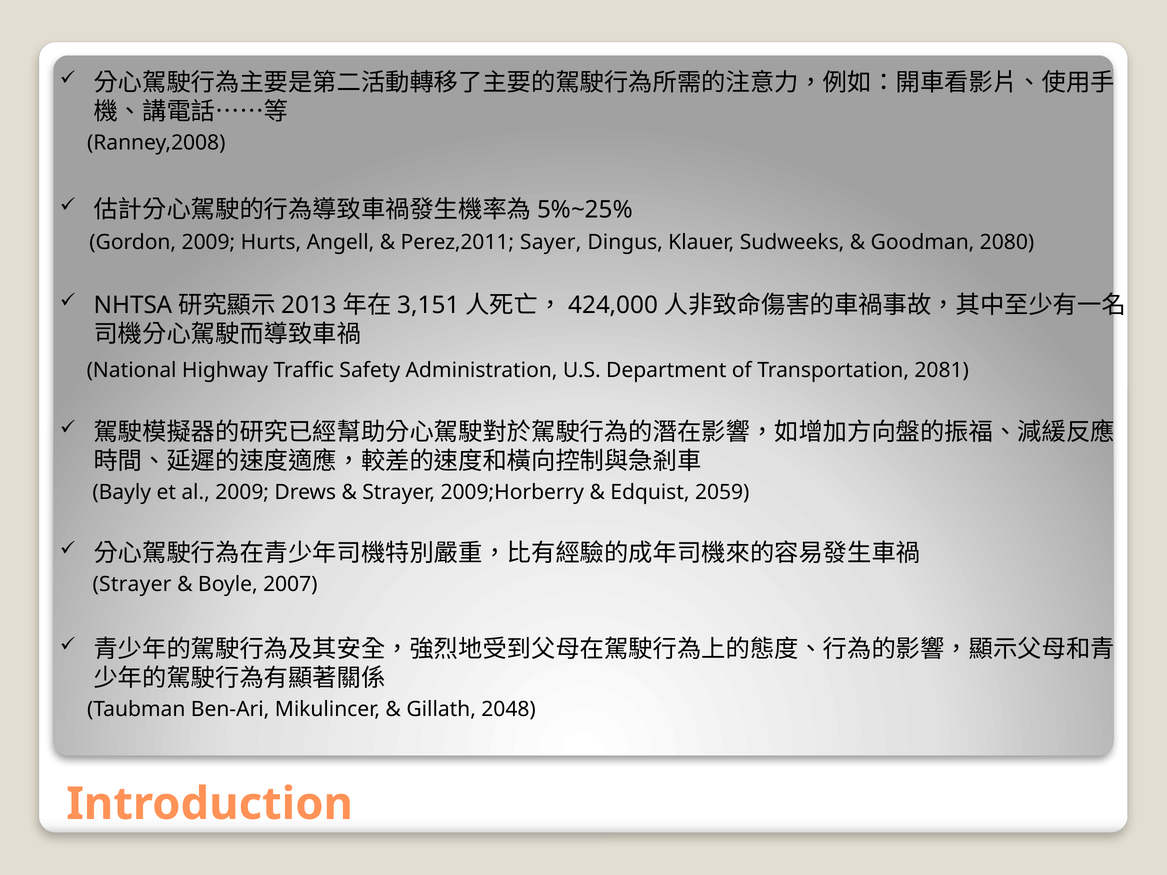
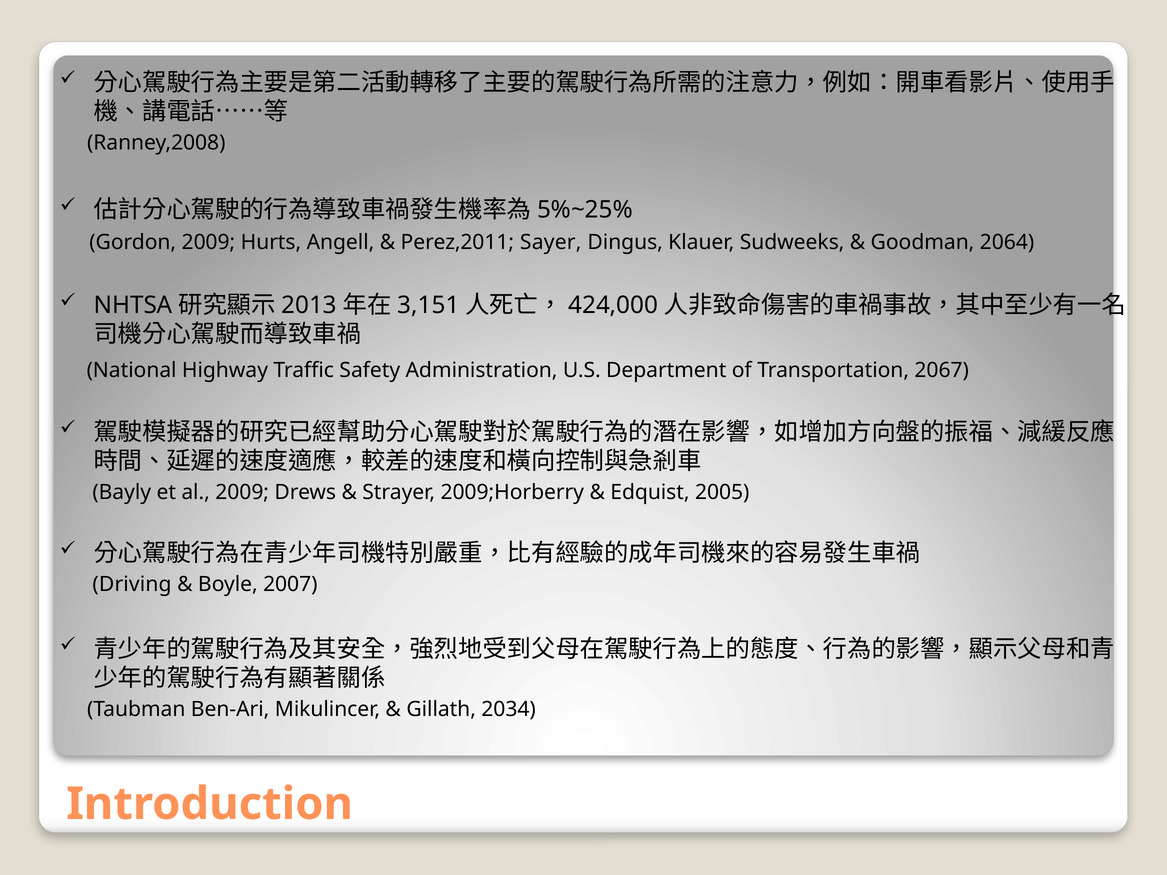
2080: 2080 -> 2064 (1007, 242)
2081: 2081 -> 2067 (942, 370)
2059: 2059 -> 2005 (722, 493)
Strayer: Strayer -> Driving (132, 584)
2048: 2048 -> 2034 (509, 709)
